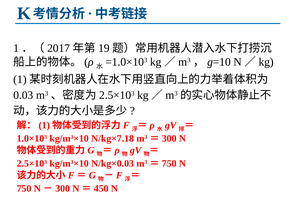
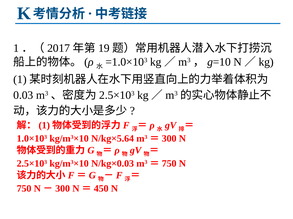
N/kg×7.18: N/kg×7.18 -> N/kg×5.64 (113, 139)
